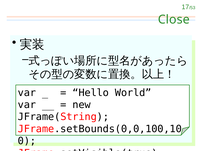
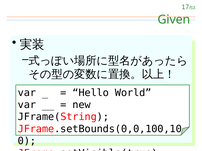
Close: Close -> Given (174, 20)
